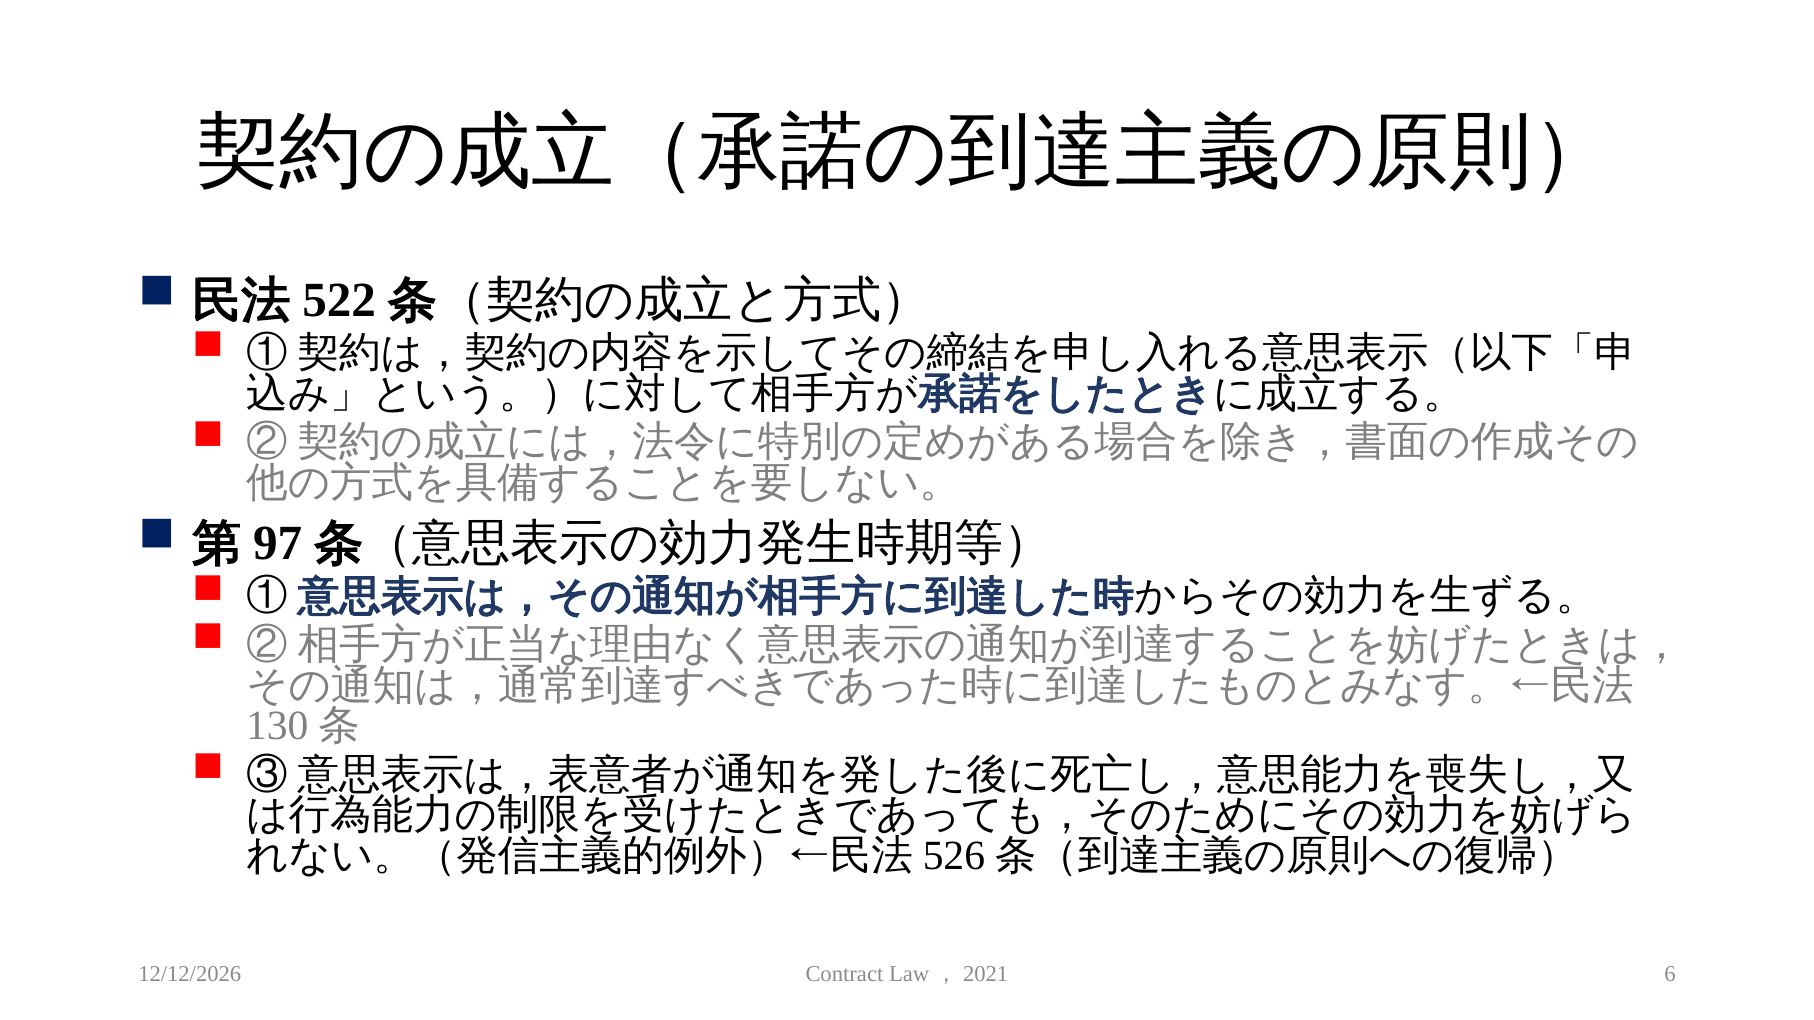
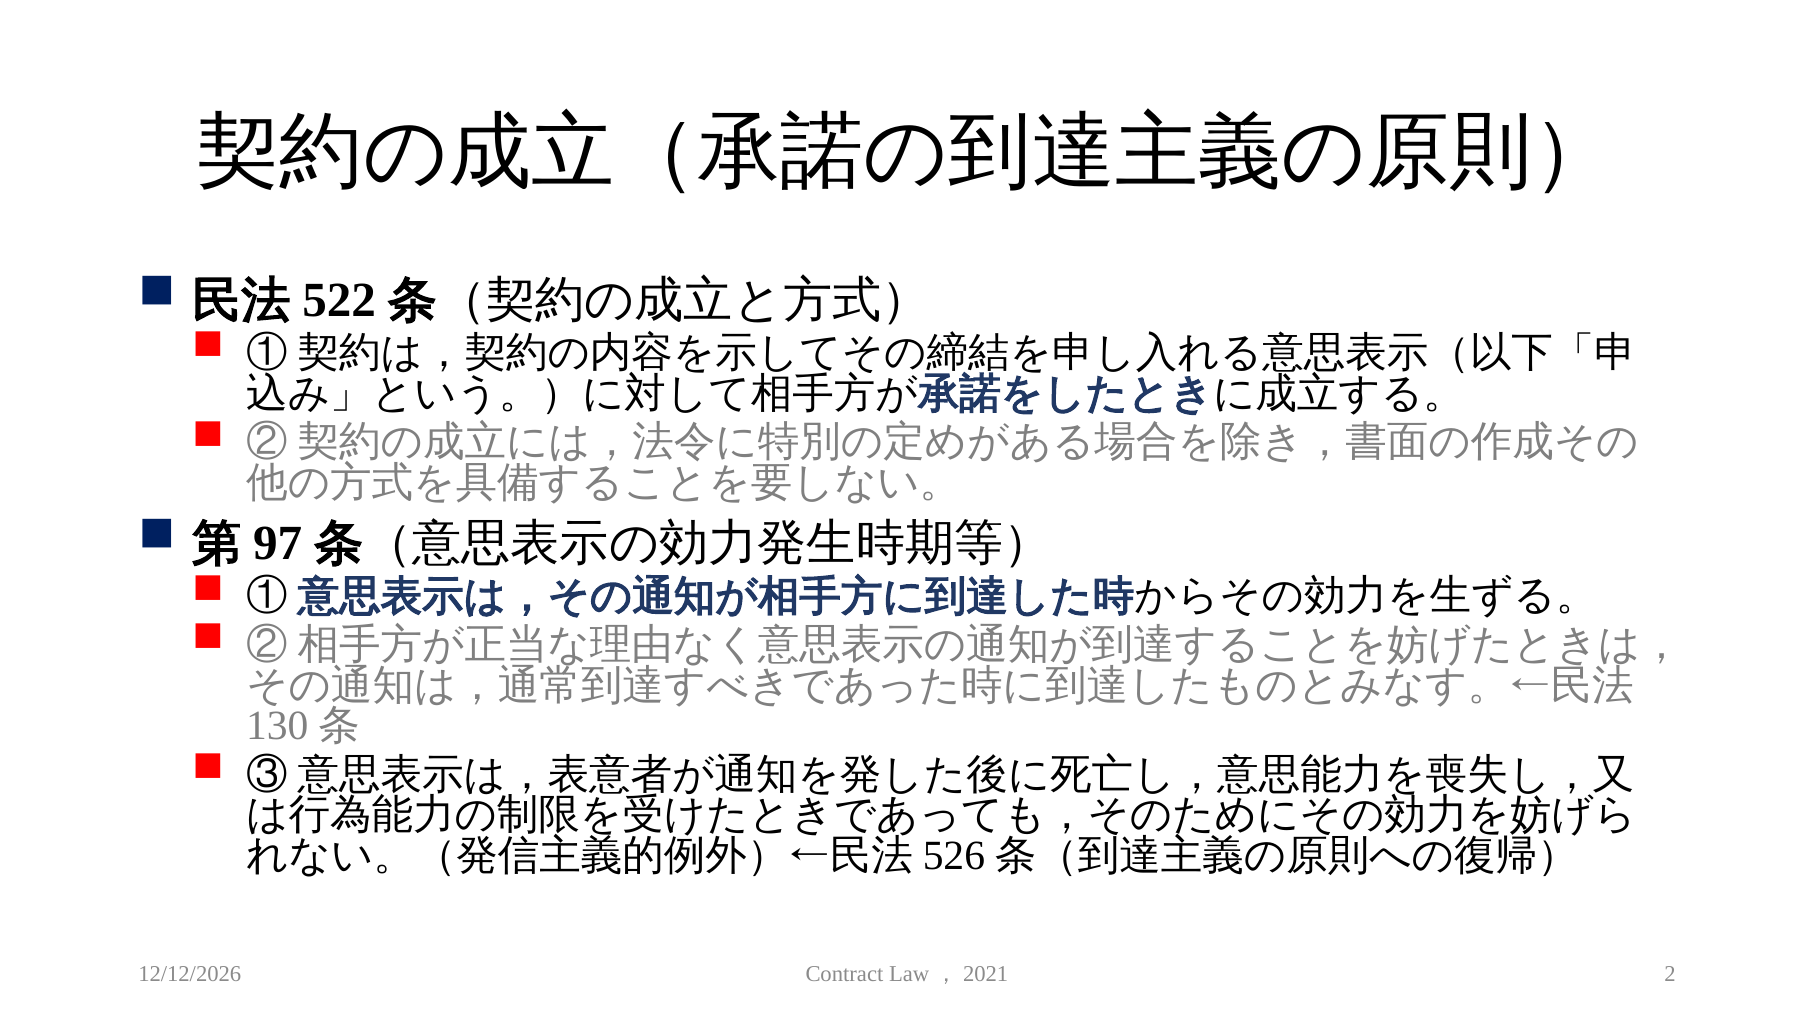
6: 6 -> 2 (1670, 974)
